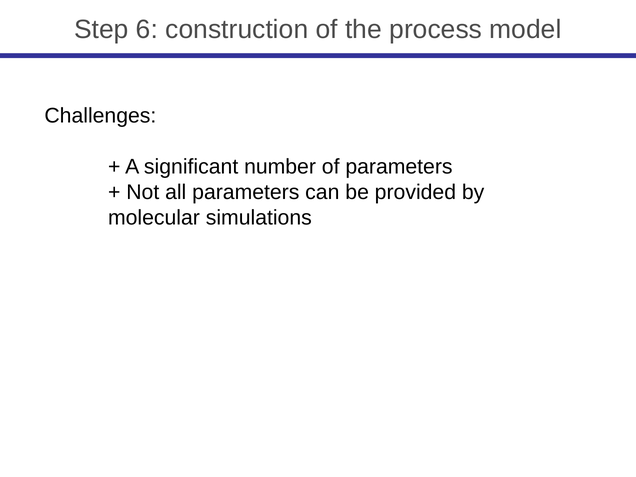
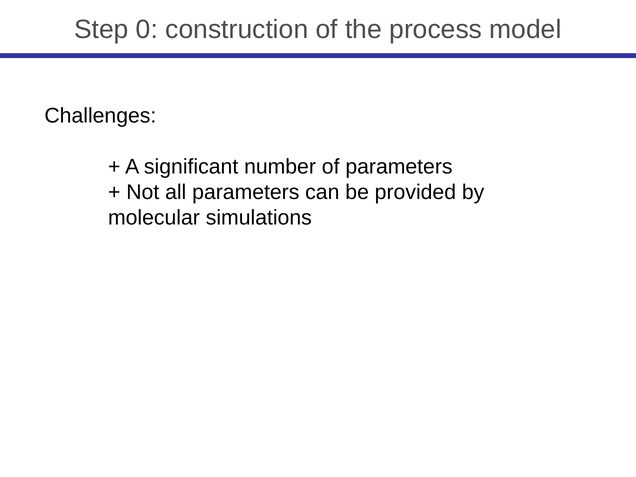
6: 6 -> 0 (147, 30)
